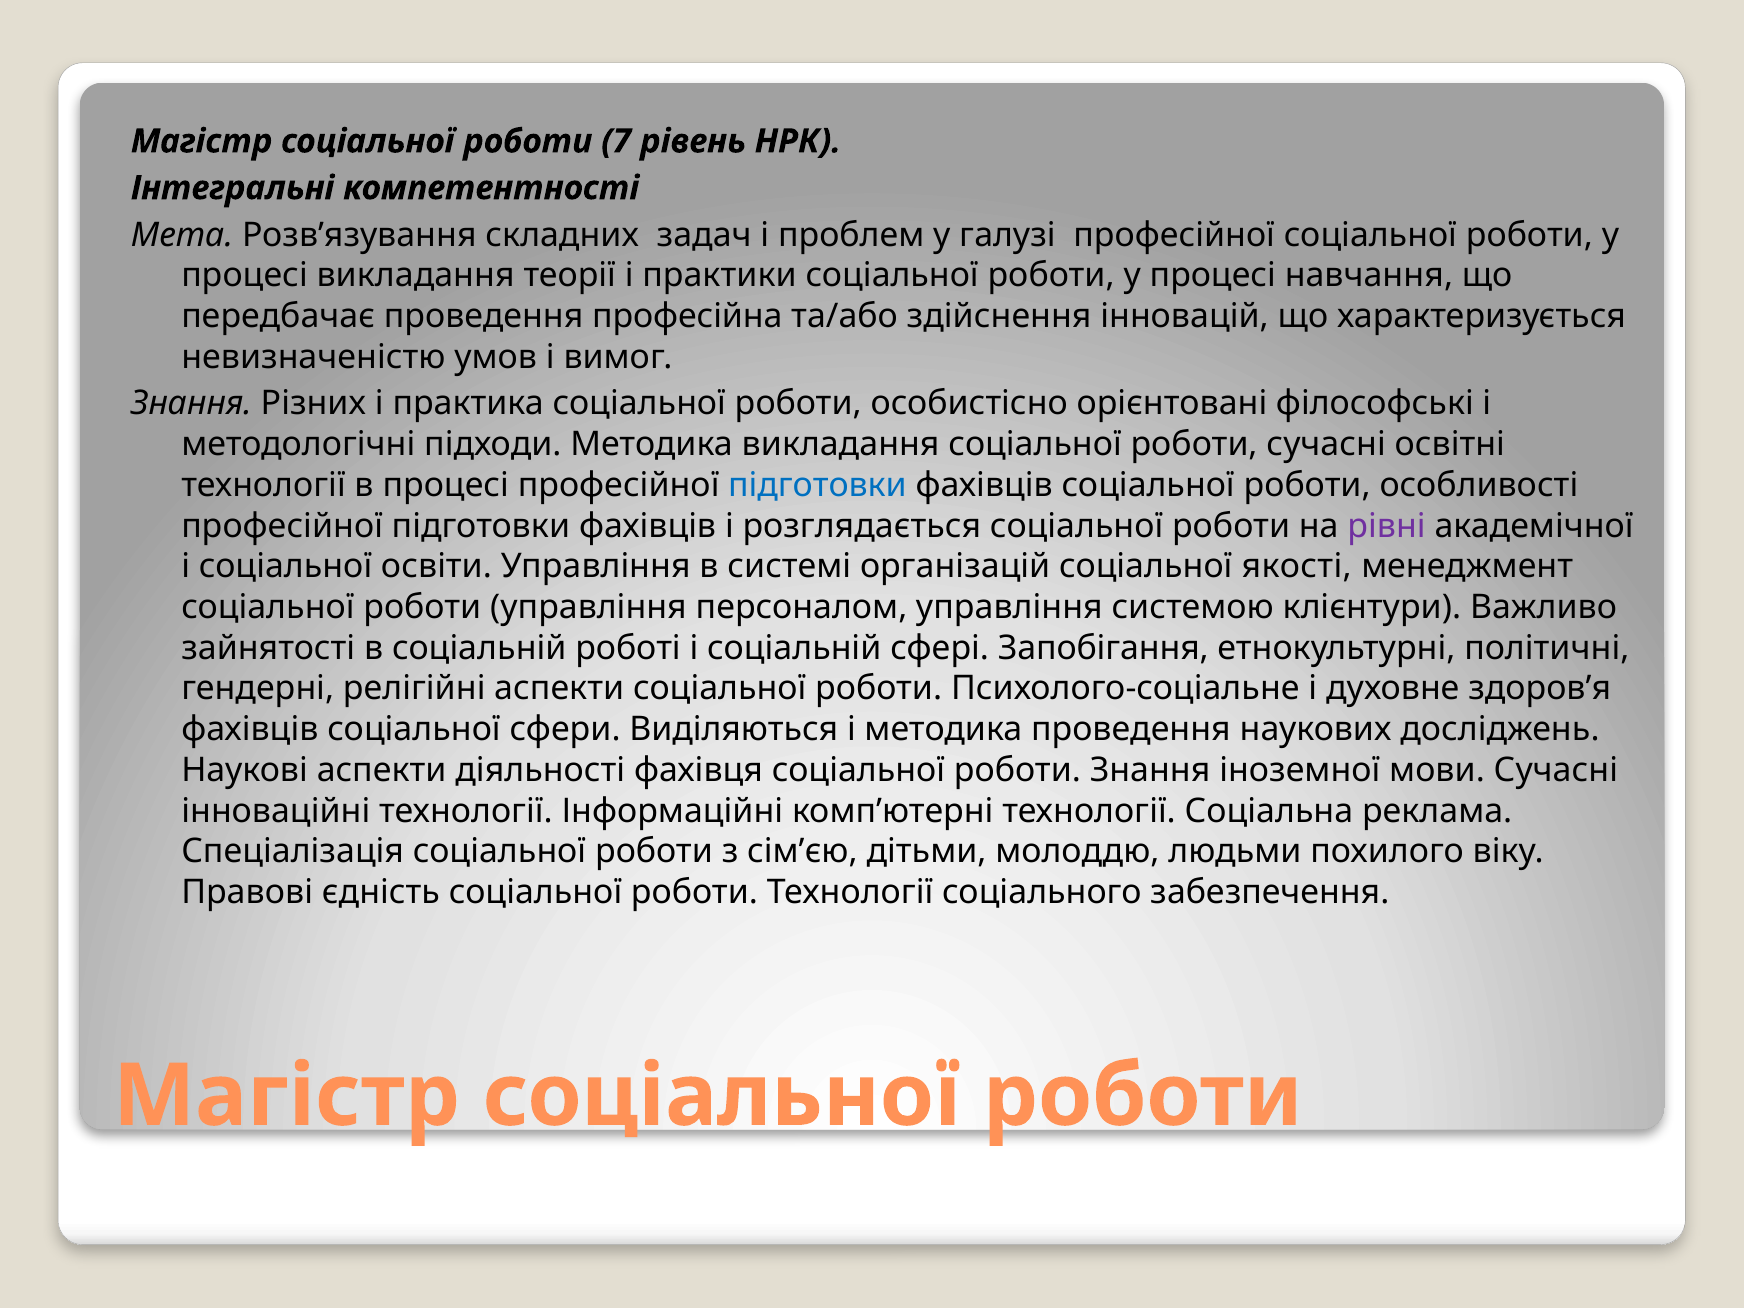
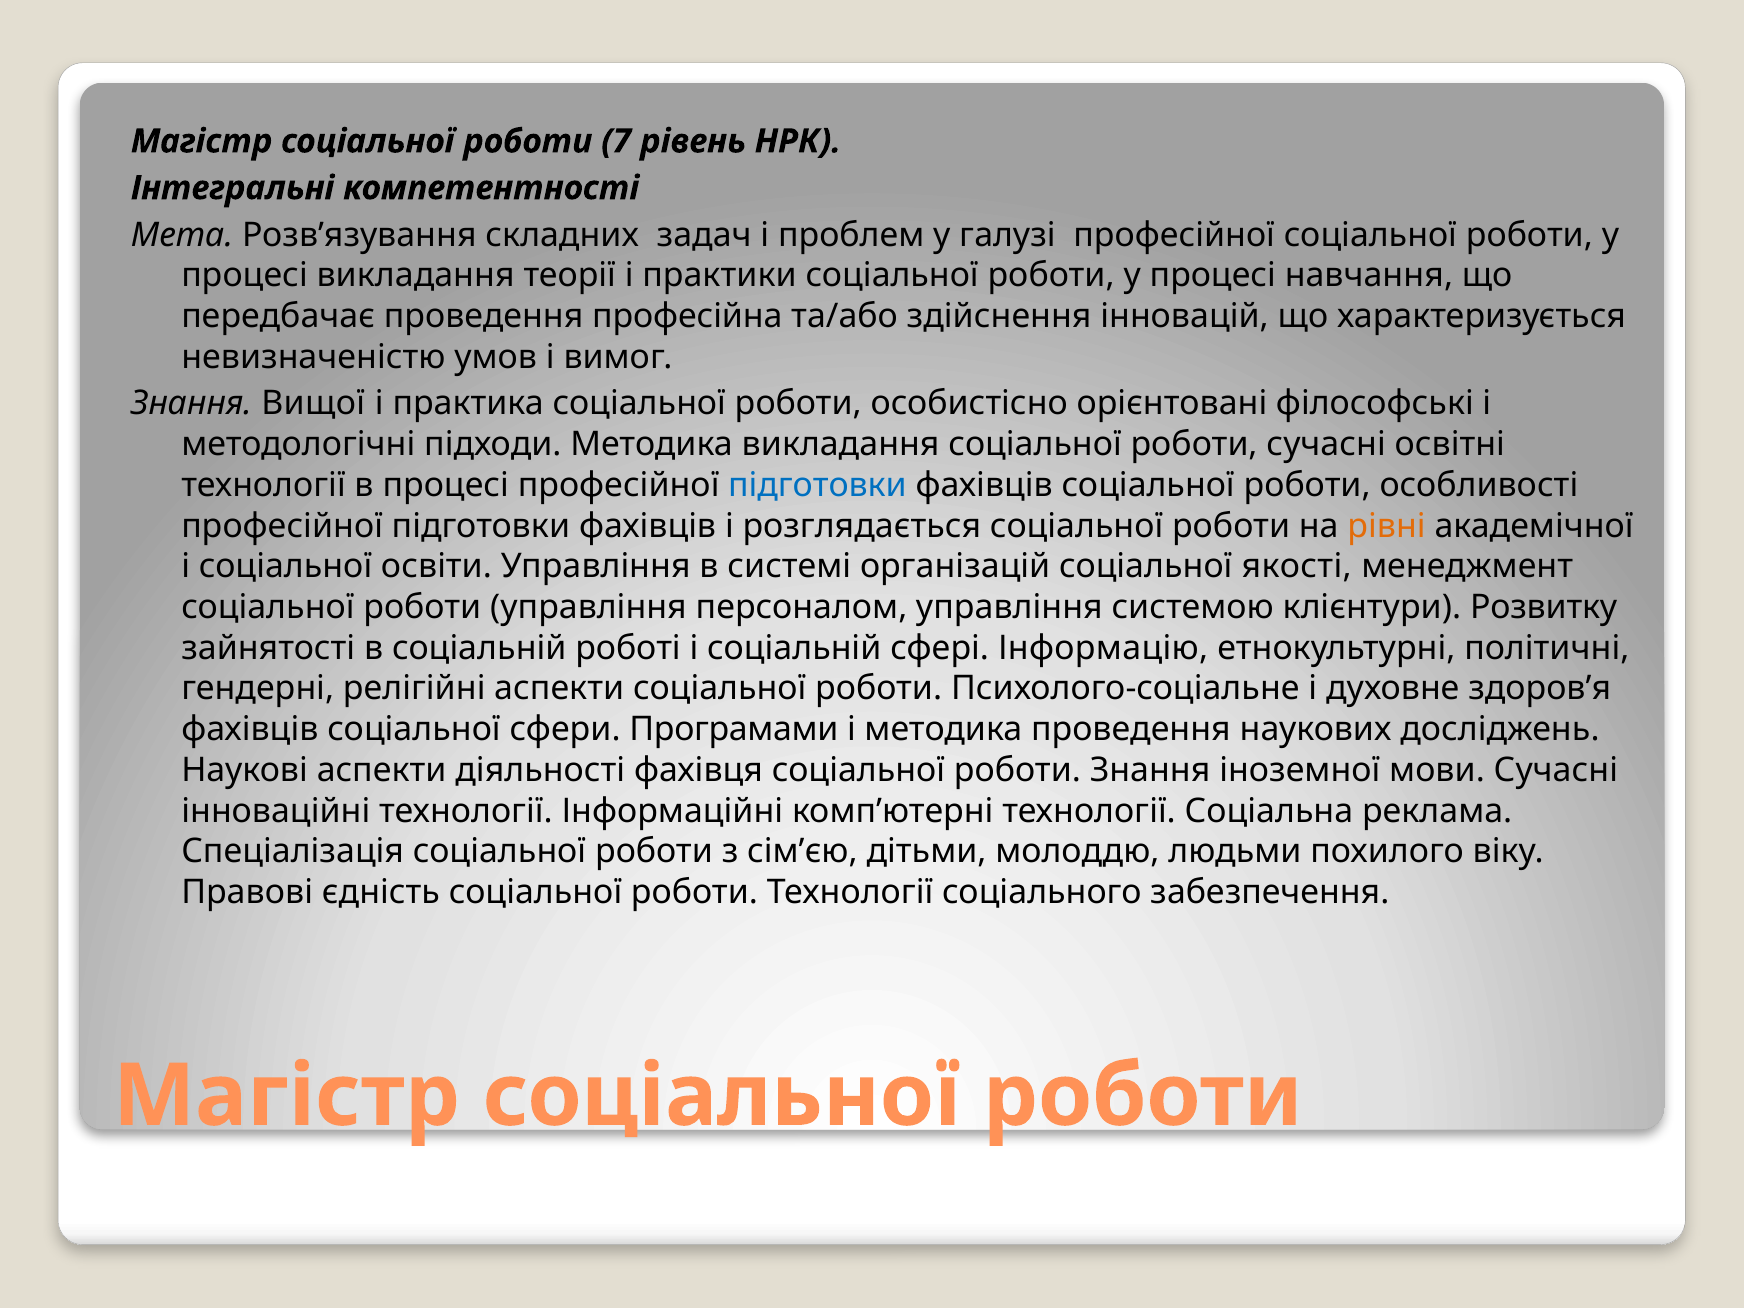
Різних: Різних -> Вищої (313, 404)
рівні colour: purple -> orange (1387, 526)
Важливо: Важливо -> Розвитку (1544, 607)
Запобігання: Запобігання -> Інформацію (1103, 648)
Виділяються: Виділяються -> Програмами (734, 729)
